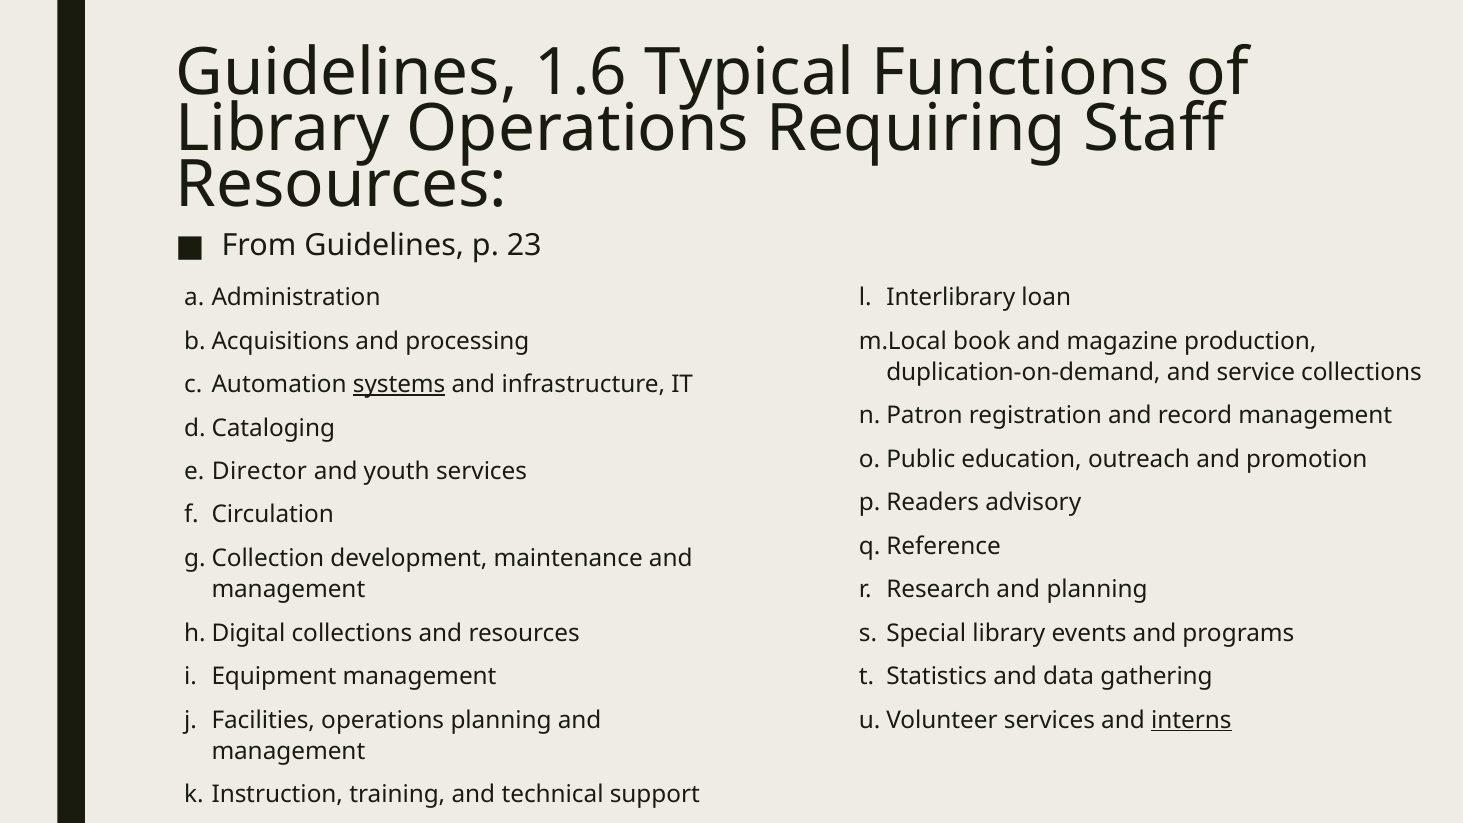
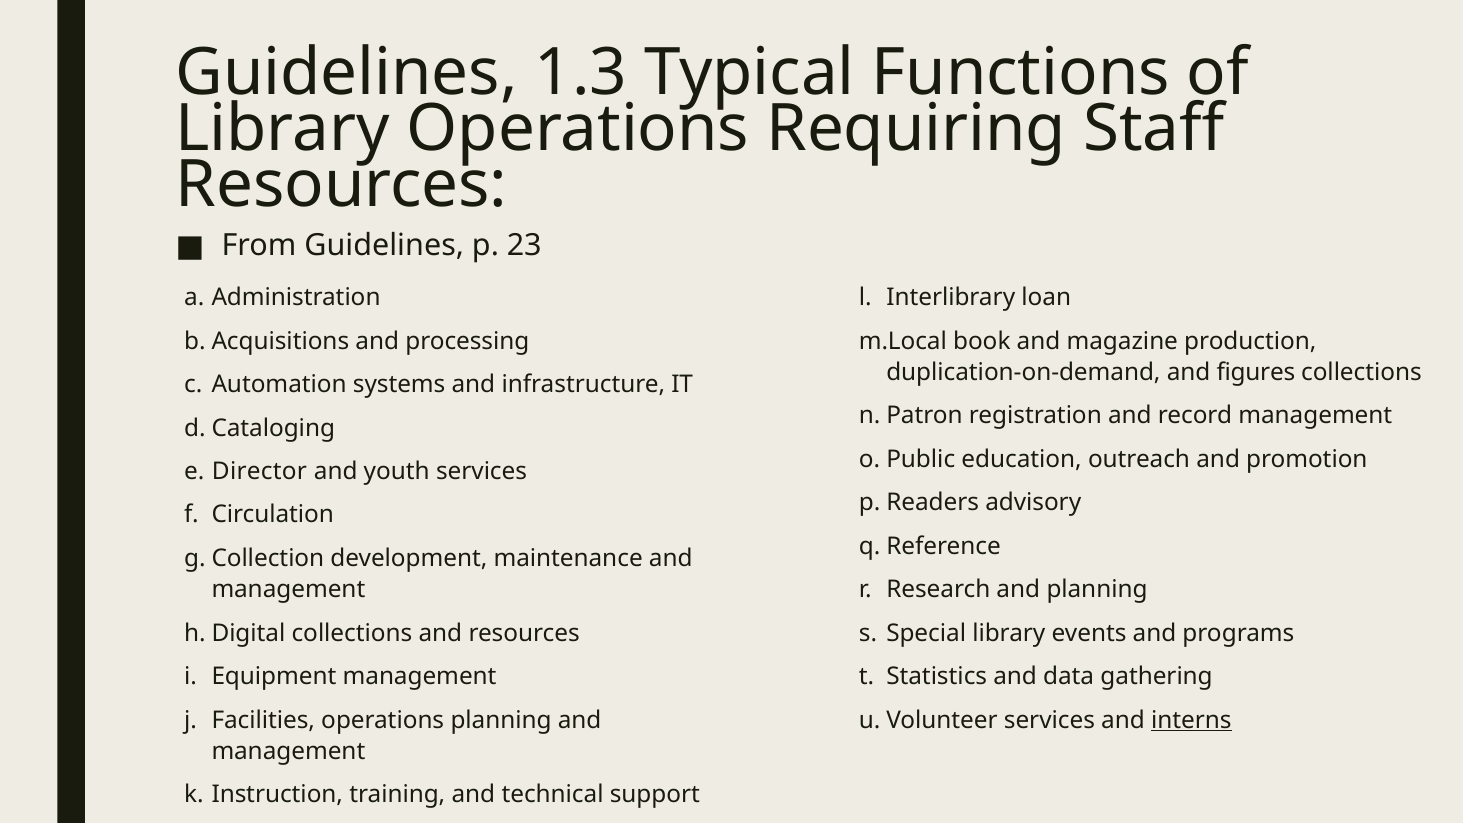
1.6: 1.6 -> 1.3 (581, 73)
service: service -> figures (1256, 372)
systems underline: present -> none (399, 385)
